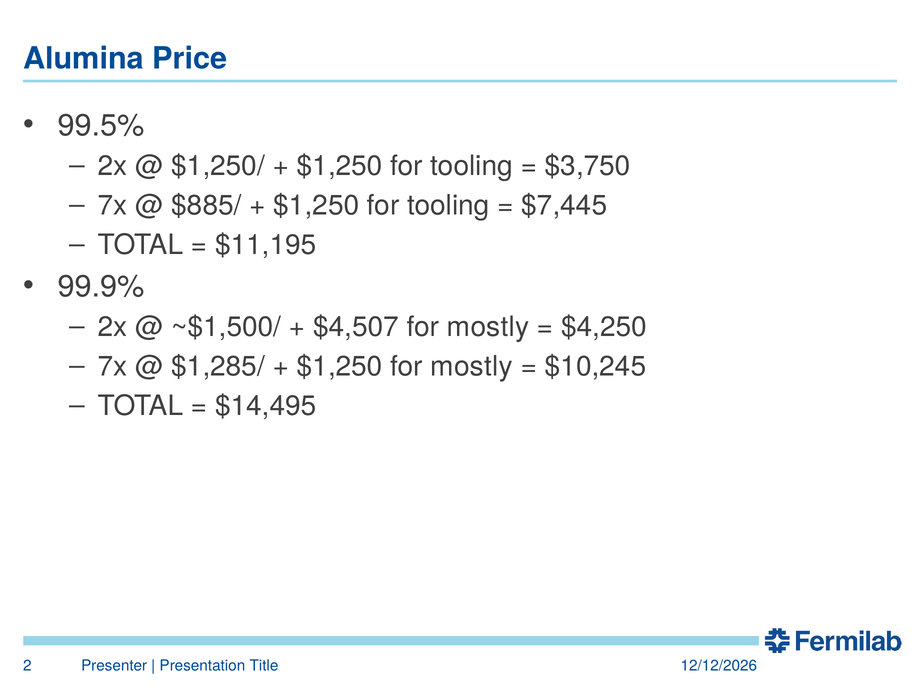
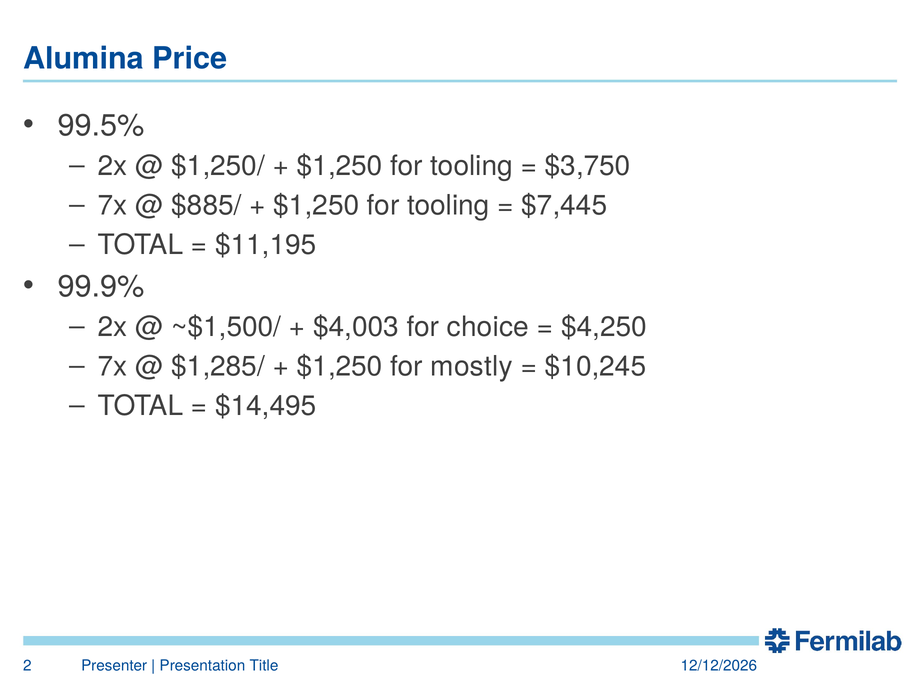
$4,507: $4,507 -> $4,003 (356, 327)
mostly: mostly -> choice (488, 327)
